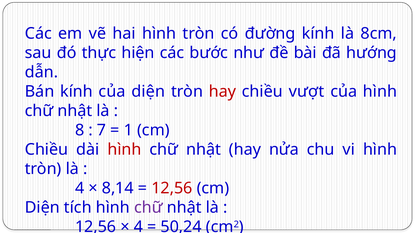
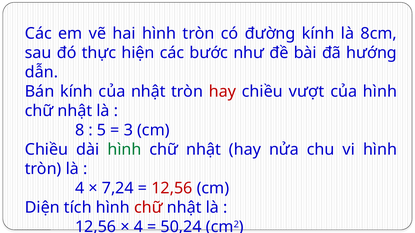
của diện: diện -> nhật (148, 92)
7: 7 -> 5 (102, 130)
1: 1 -> 3 (128, 130)
hình colour: red -> green (124, 150)
8,14: 8,14 -> 7,24 (118, 189)
chữ colour: purple -> red (148, 208)
